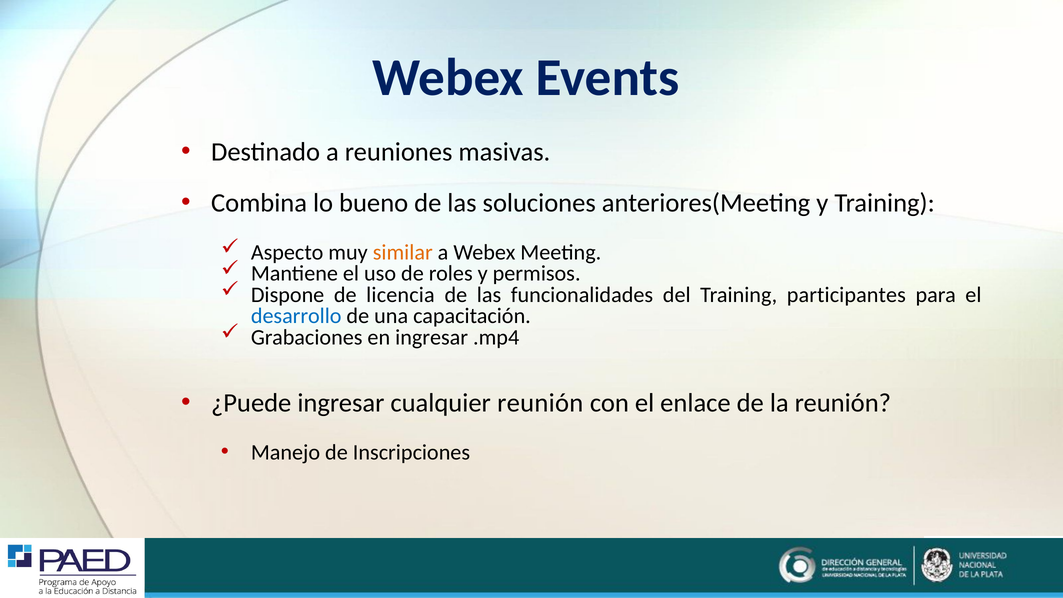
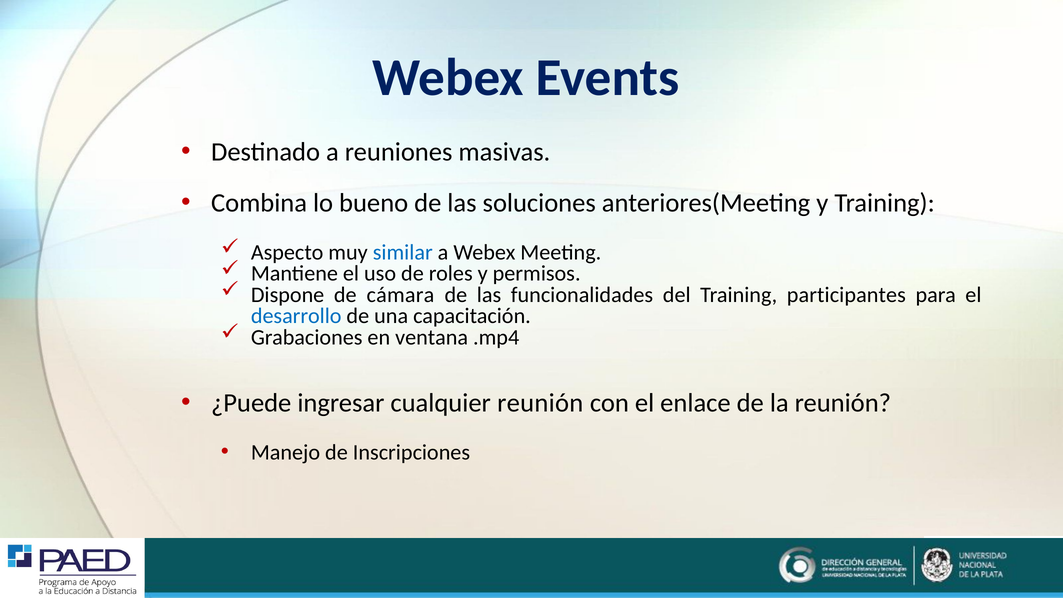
similar colour: orange -> blue (403, 252)
licencia: licencia -> cámara (400, 295)
en ingresar: ingresar -> ventana (432, 337)
